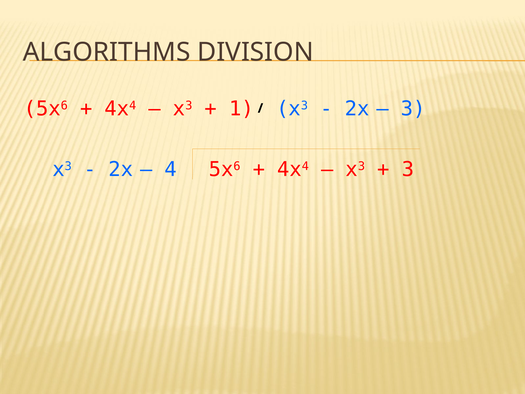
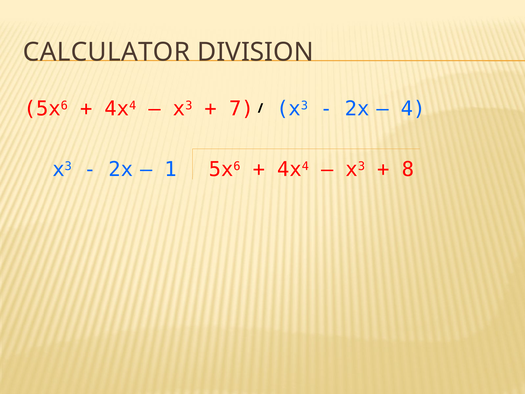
ALGORITHMS: ALGORITHMS -> CALCULATOR (106, 52)
1: 1 -> 7 (241, 109)
3: 3 -> 4 (413, 109)
4: 4 -> 1 (171, 169)
3: 3 -> 8 (408, 169)
